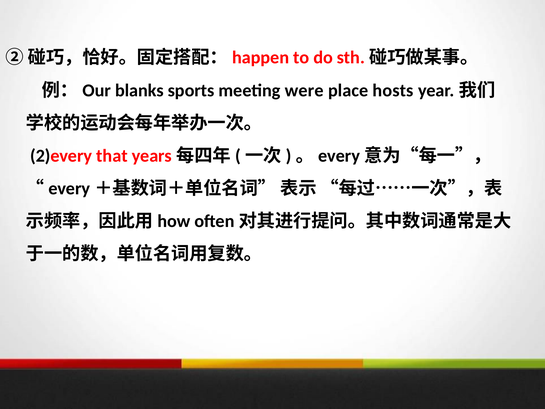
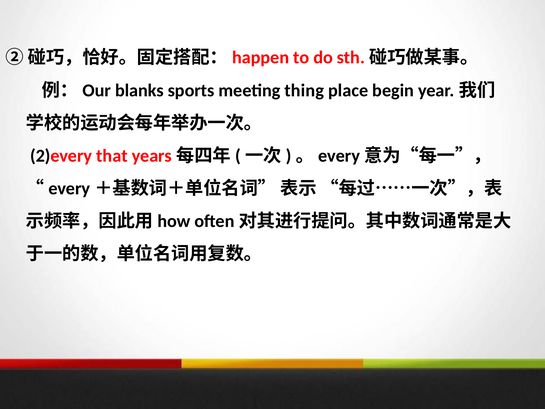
were: were -> thing (304, 90)
hosts: hosts -> begin (393, 90)
